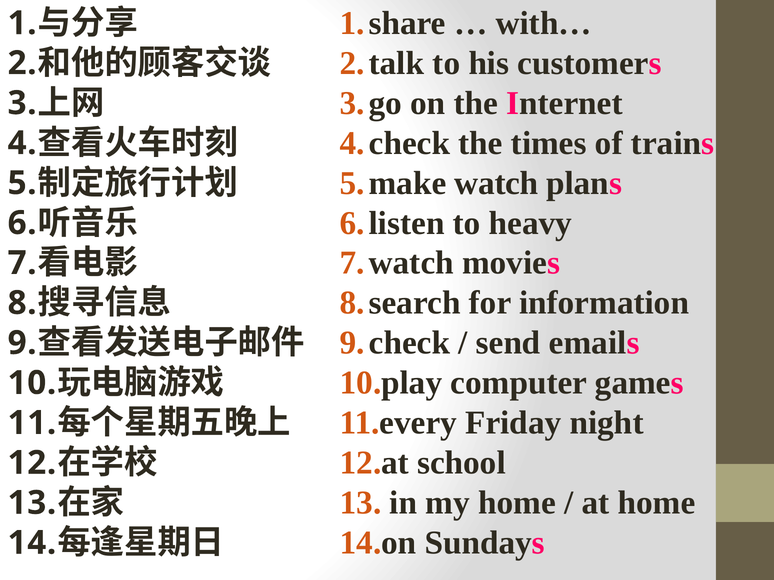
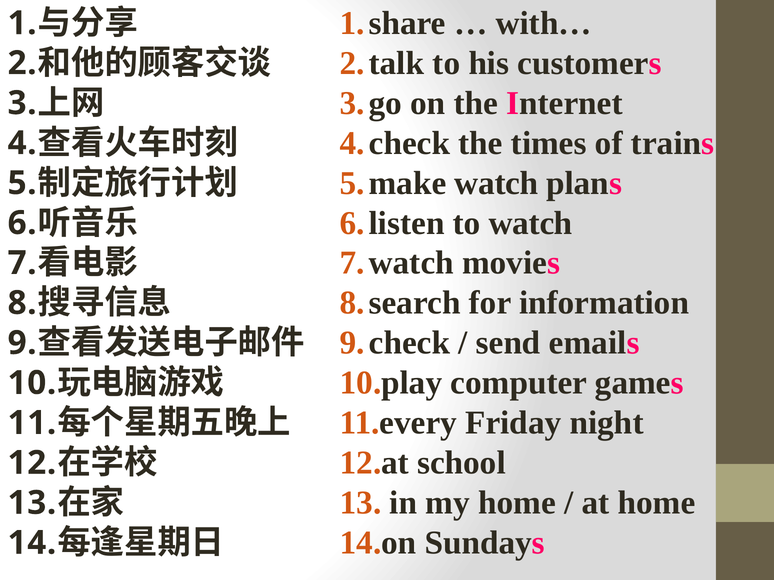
to heavy: heavy -> watch (531, 223)
